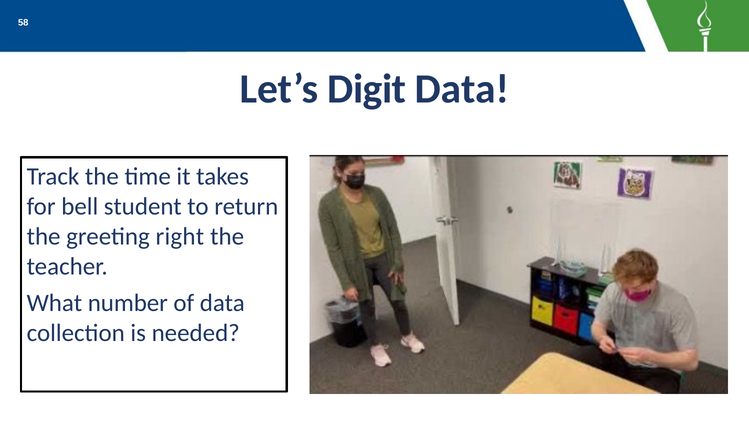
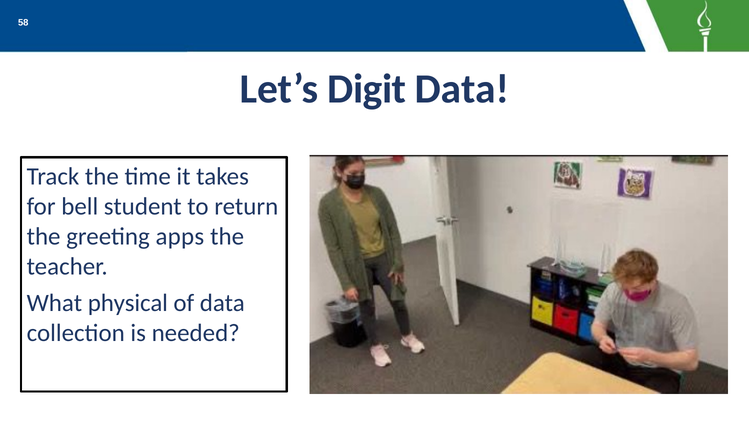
right: right -> apps (180, 237)
number: number -> physical (128, 303)
